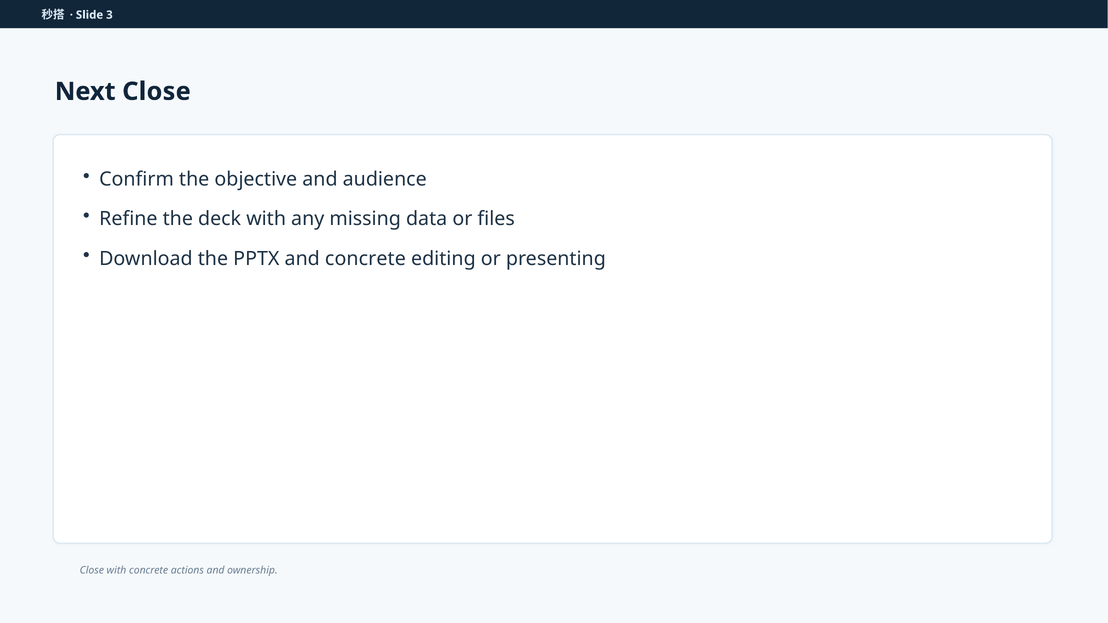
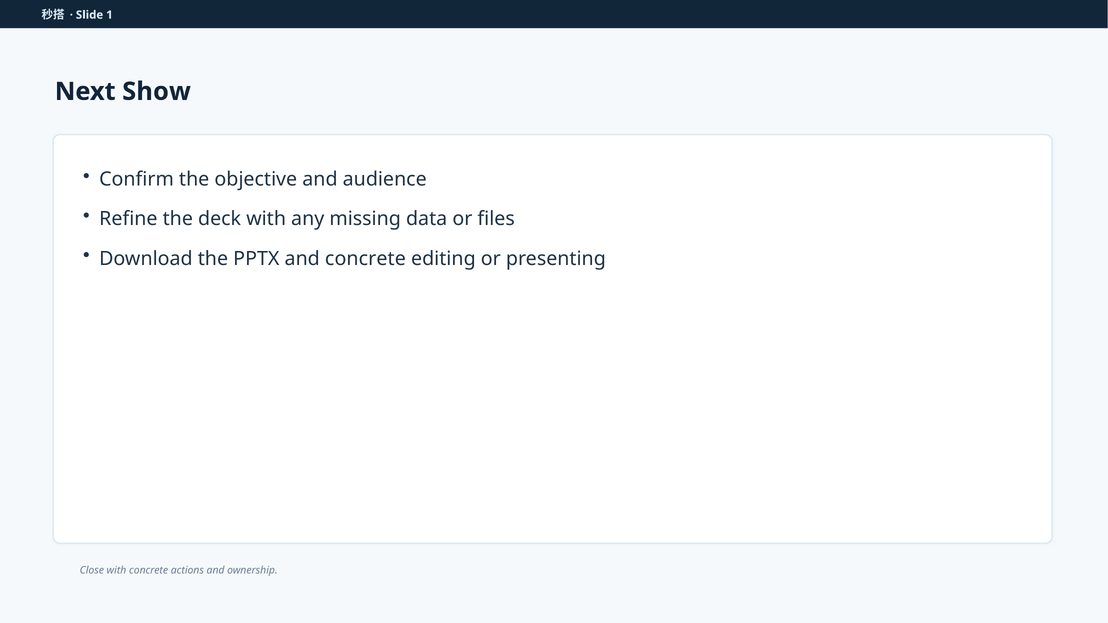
3: 3 -> 1 (109, 15)
Next Close: Close -> Show (157, 92)
